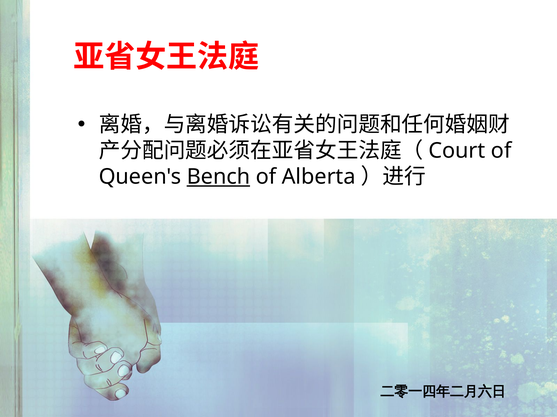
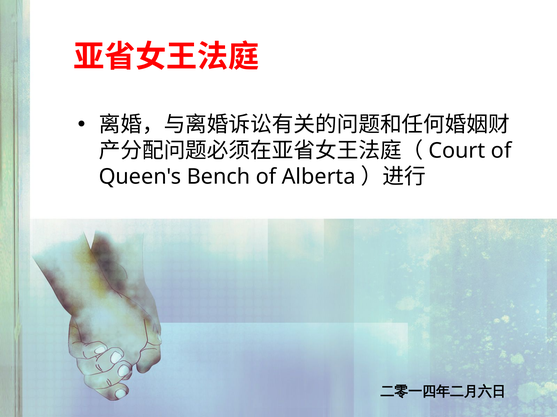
Bench underline: present -> none (218, 177)
